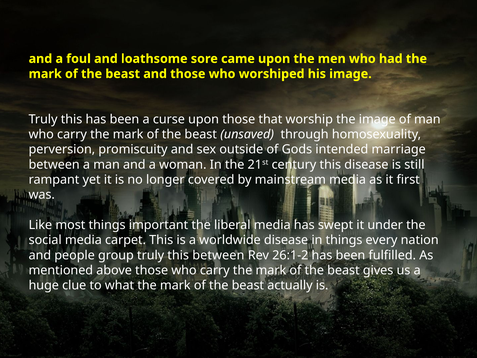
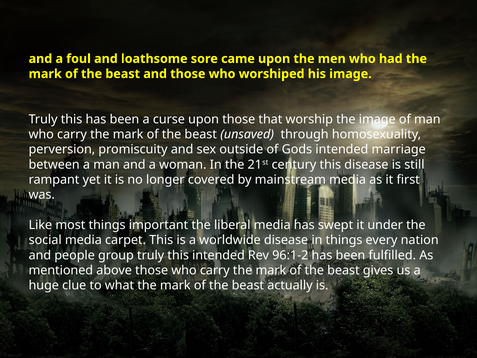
this between: between -> intended (218, 255)
26:1-2: 26:1-2 -> 96:1-2 (290, 255)
